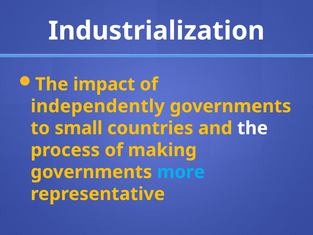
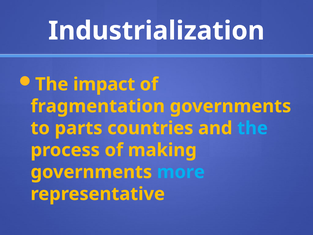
independently: independently -> fragmentation (98, 106)
small: small -> parts (79, 128)
the colour: white -> light blue (253, 128)
